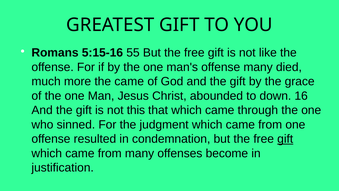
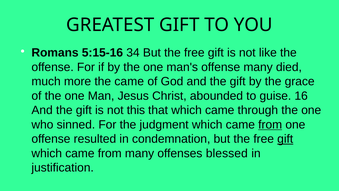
55: 55 -> 34 (133, 53)
down: down -> guise (275, 96)
from underline: none -> present (270, 124)
become: become -> blessed (227, 153)
